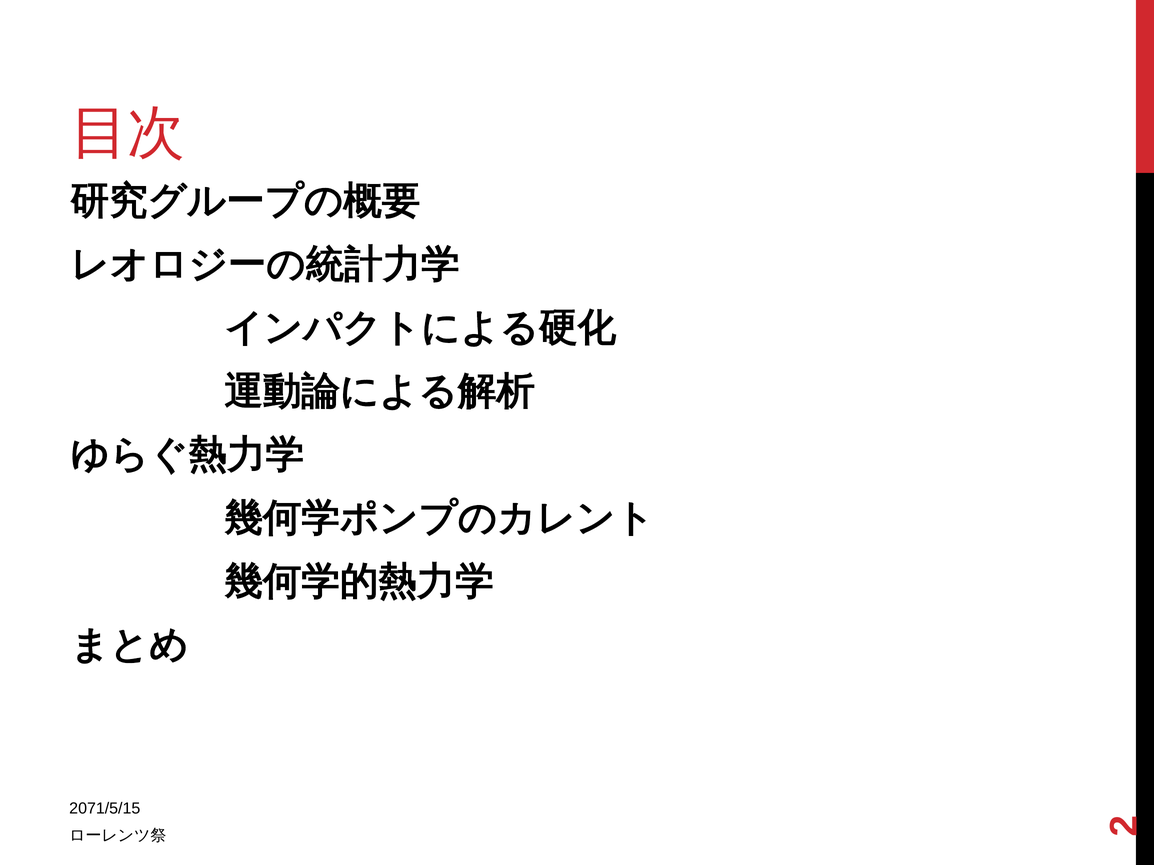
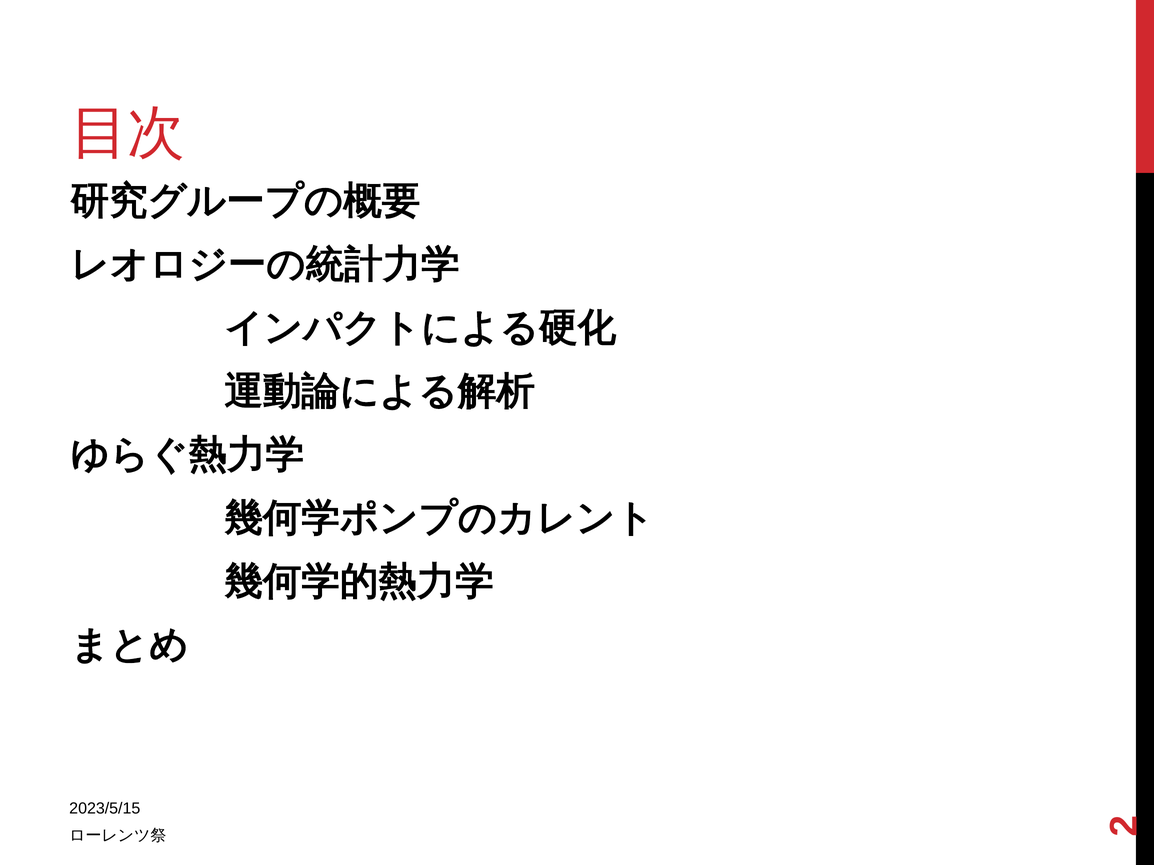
2071/5/15: 2071/5/15 -> 2023/5/15 (105, 809)
